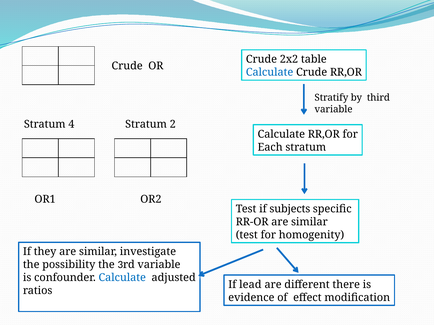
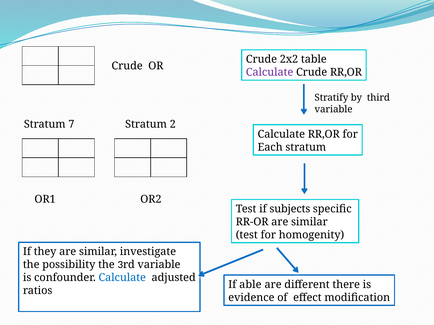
Calculate colour: blue -> purple (270, 72)
4: 4 -> 7 (71, 124)
lead: lead -> able (250, 285)
